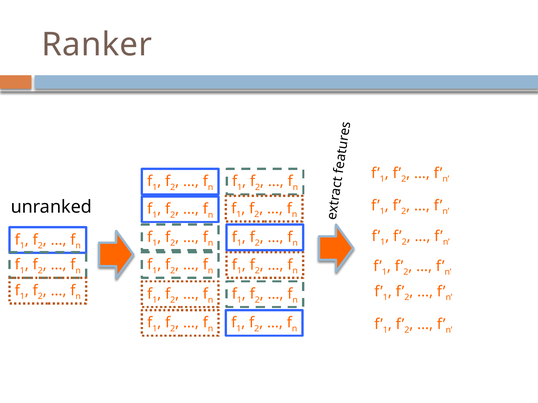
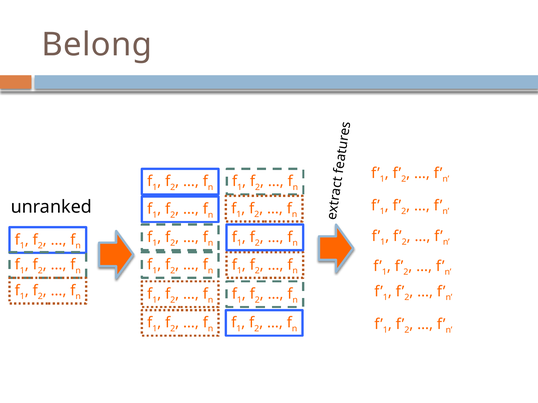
Ranker: Ranker -> Belong (97, 45)
